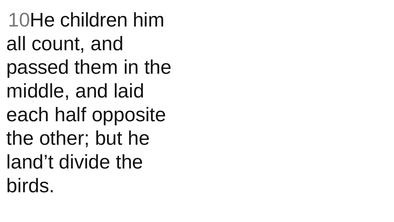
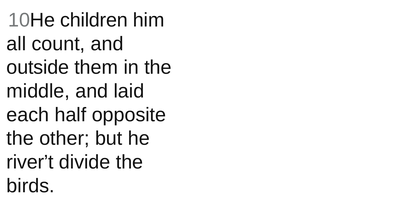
passed: passed -> outside (38, 67)
land’t: land’t -> river’t (30, 162)
